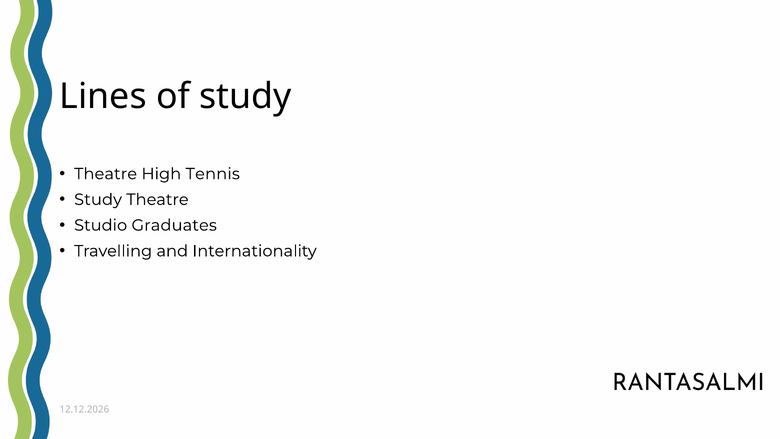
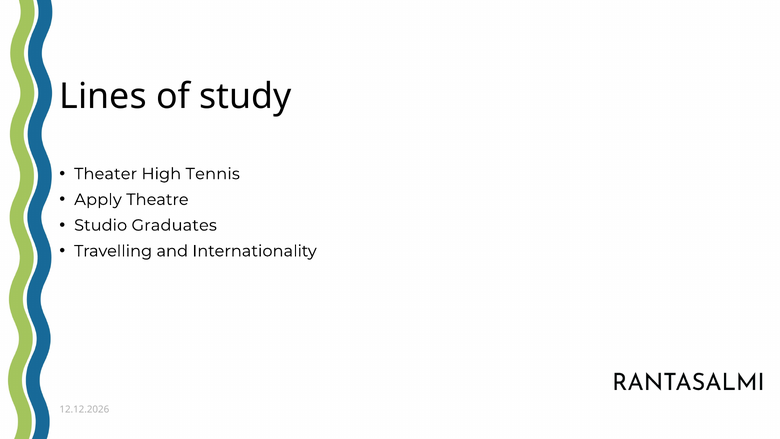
Theatre: Theatre -> Theater (106, 174)
Study: Study -> Apply (98, 199)
